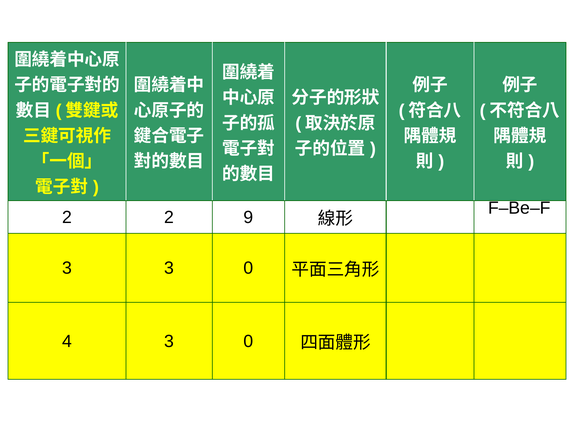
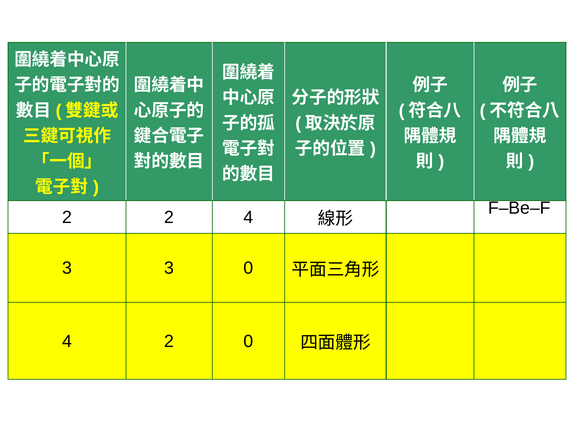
2 9: 9 -> 4 (249, 217)
4 3: 3 -> 2 (169, 341)
